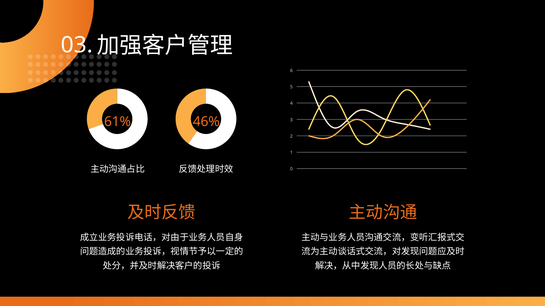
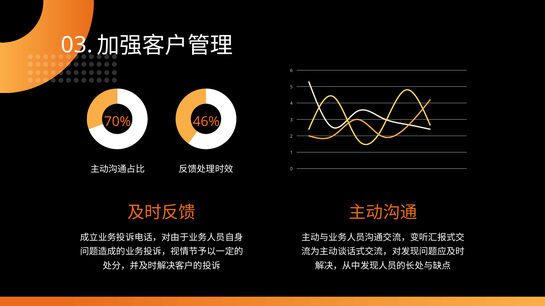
61%: 61% -> 70% (118, 122)
